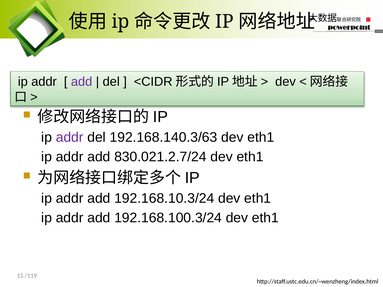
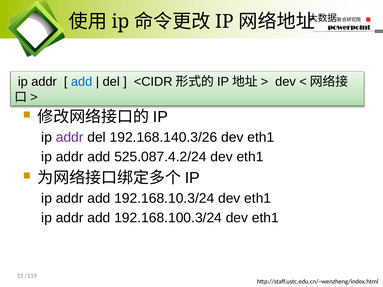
add colour: purple -> blue (82, 82)
192.168.140.3/63: 192.168.140.3/63 -> 192.168.140.3/26 (163, 138)
830.021.2.7/24: 830.021.2.7/24 -> 525.087.4.2/24 (160, 157)
